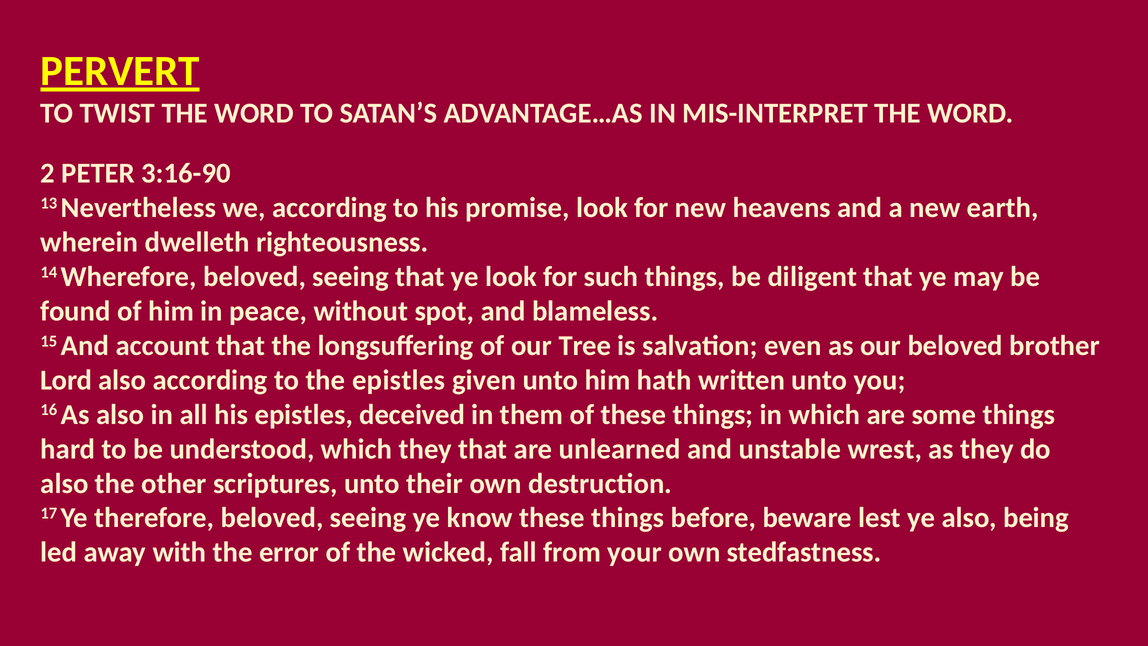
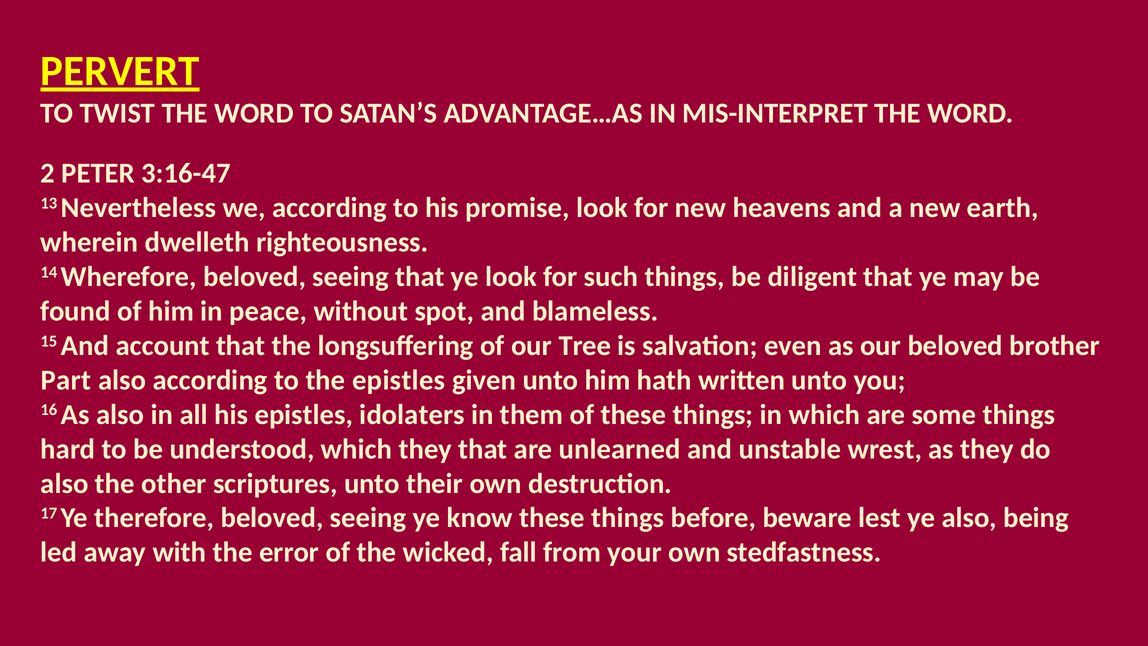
3:16-90: 3:16-90 -> 3:16-47 (186, 173)
Lord: Lord -> Part (66, 380)
deceived: deceived -> idolaters (412, 414)
